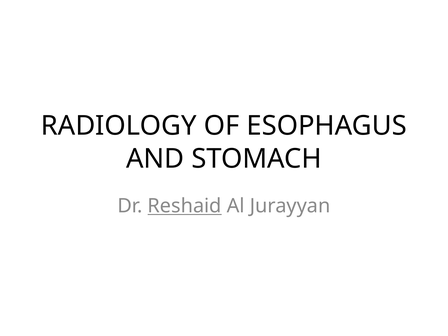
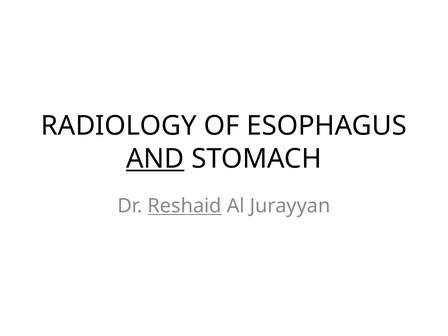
AND underline: none -> present (155, 159)
